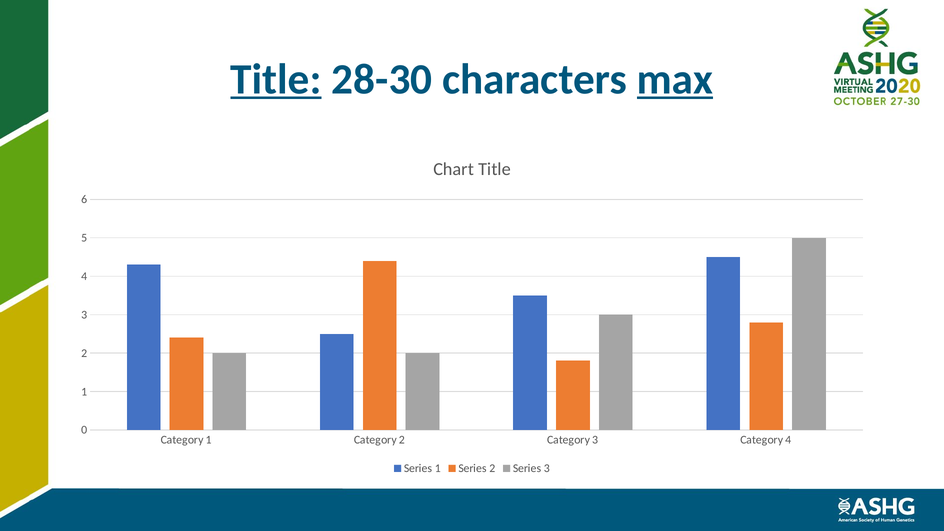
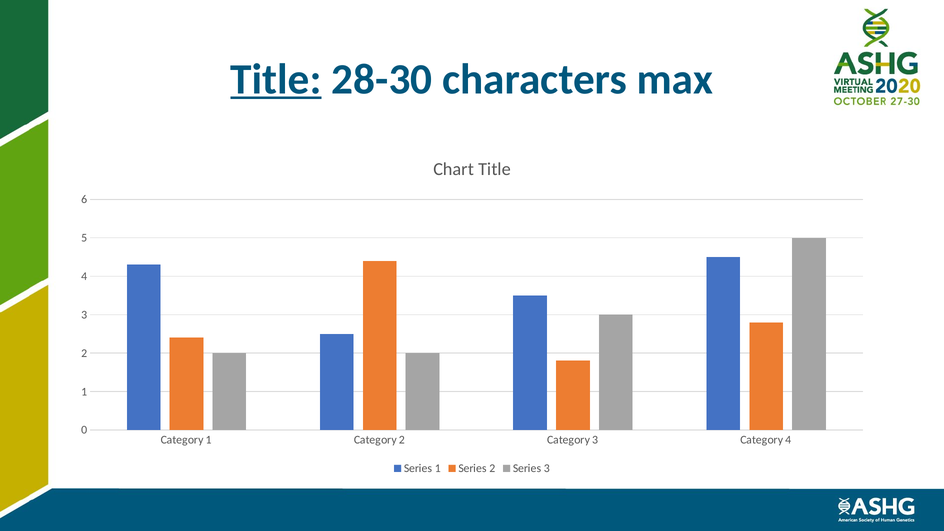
max underline: present -> none (675, 79)
